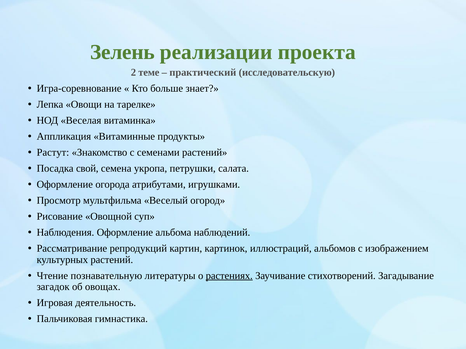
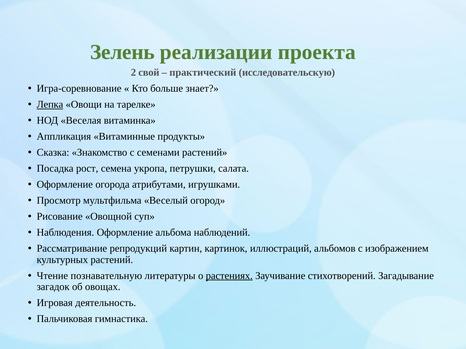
теме: теме -> свой (149, 73)
Лепка underline: none -> present (50, 105)
Растут: Растут -> Сказка (53, 153)
свой: свой -> рост (87, 169)
